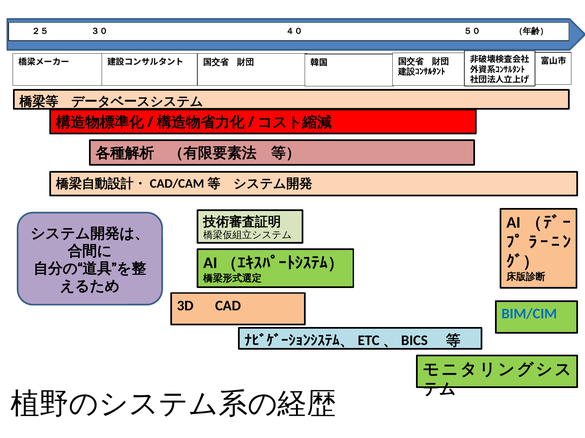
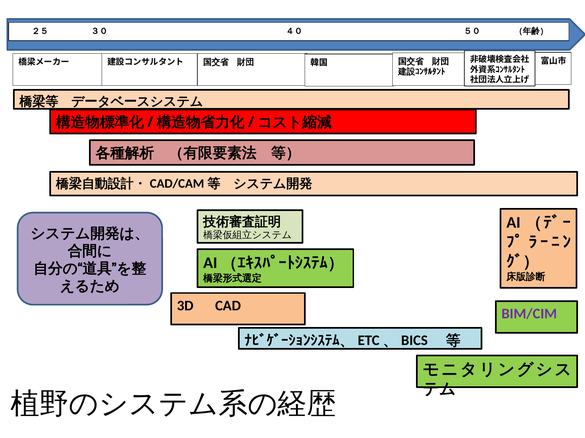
BIM/CIM colour: blue -> purple (529, 314)
